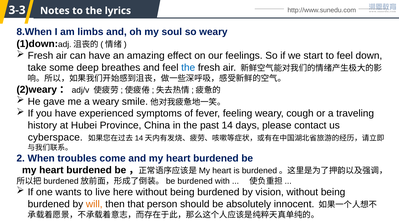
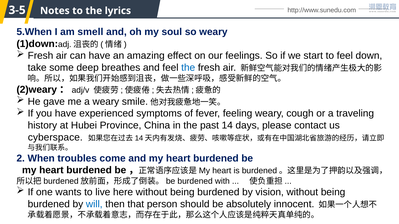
3-3: 3-3 -> 3-5 (17, 10)
8.When: 8.When -> 5.When (34, 32)
limbs: limbs -> smell (90, 32)
will colour: orange -> blue (94, 204)
